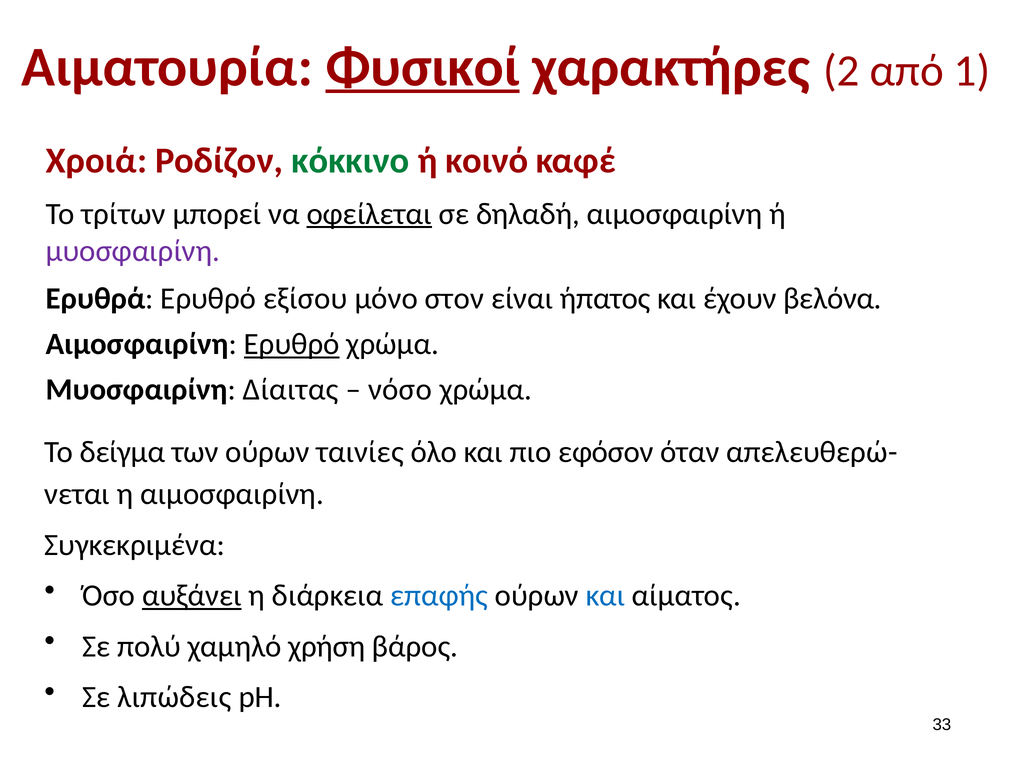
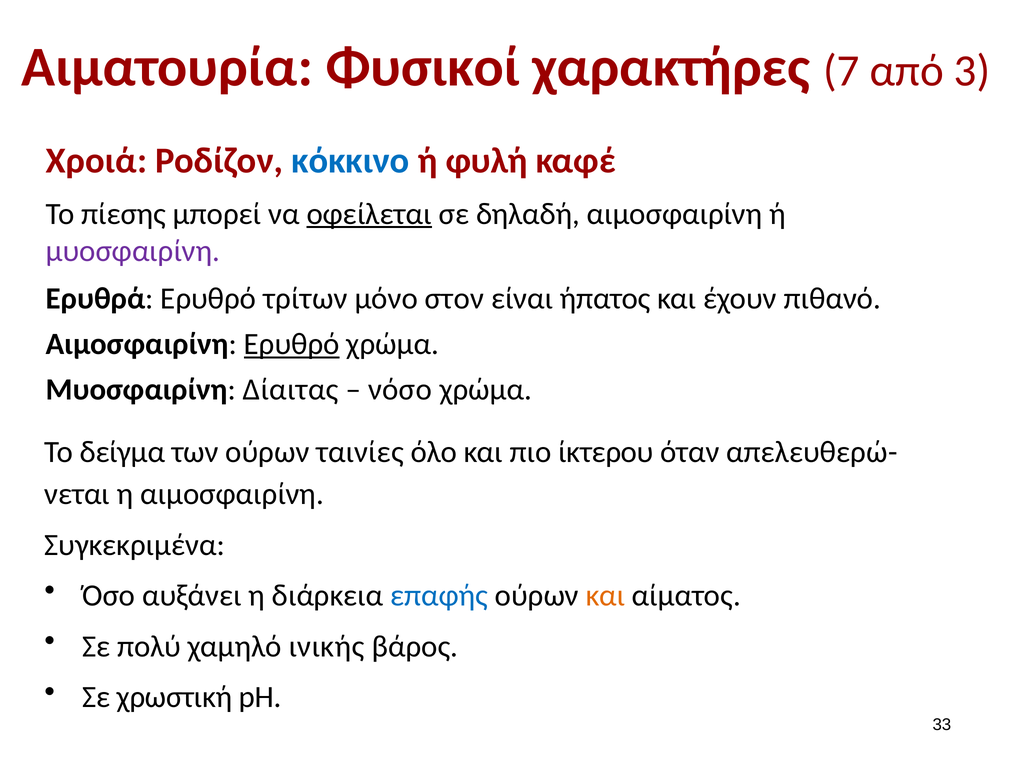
Φυσικοί underline: present -> none (423, 67)
2: 2 -> 7 (841, 71)
1: 1 -> 3 (972, 71)
κόκκινο colour: green -> blue (351, 161)
κοινό: κοινό -> φυλή (487, 161)
τρίτων: τρίτων -> πίεσης (124, 214)
εξίσου: εξίσου -> τρίτων (305, 299)
βελόνα: βελόνα -> πιθανό (832, 299)
εφόσον: εφόσον -> ίκτερου (606, 452)
αυξάνει underline: present -> none (192, 596)
και colour: blue -> orange (605, 596)
χρήση: χρήση -> ινικής (327, 646)
λιπώδεις: λιπώδεις -> χρωστική (175, 697)
